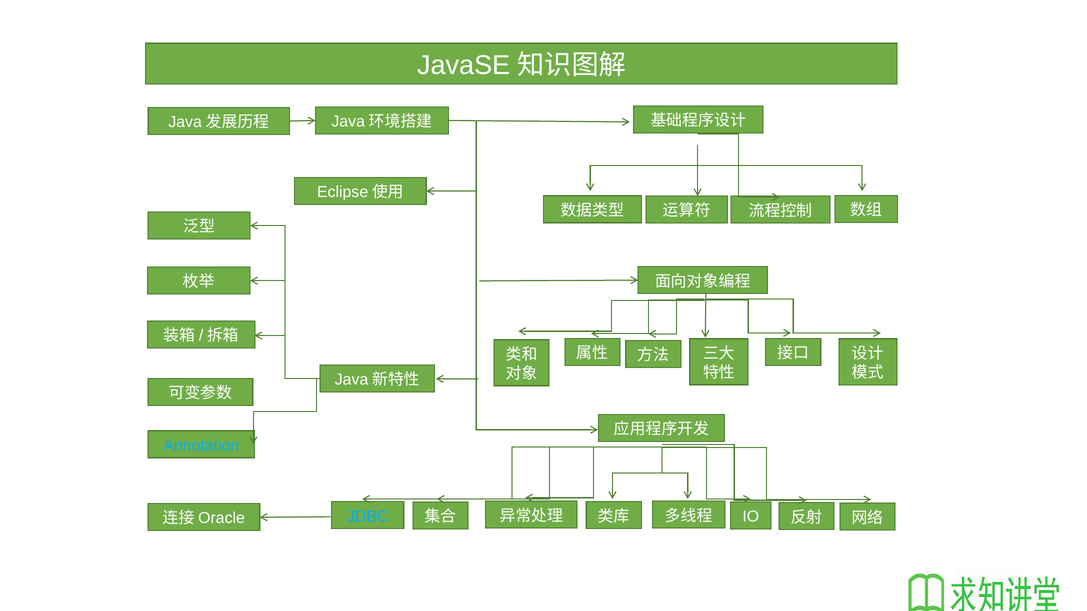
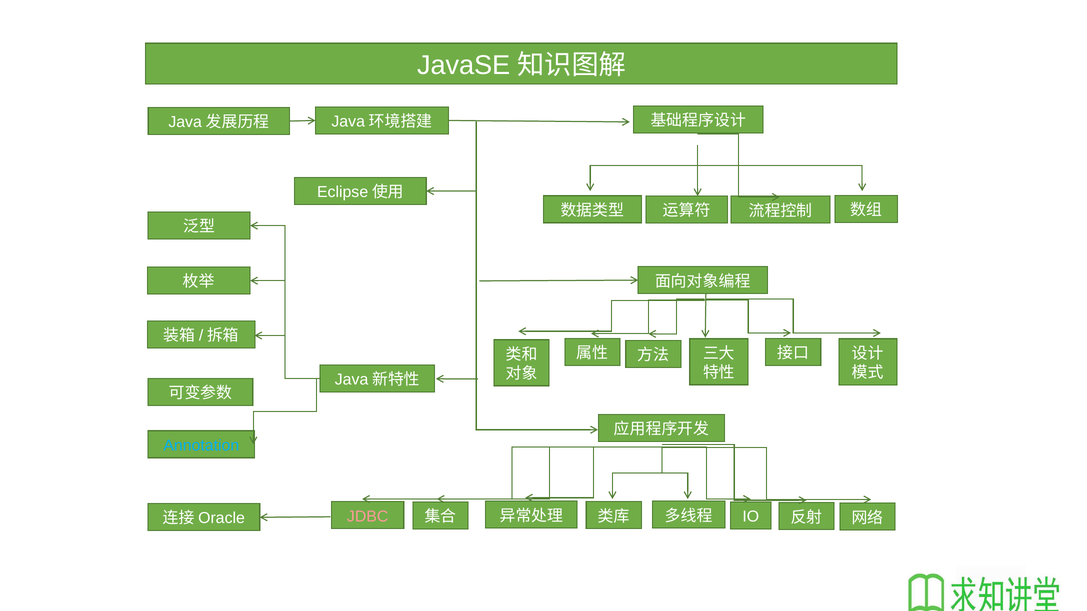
JDBC colour: light blue -> pink (368, 517)
